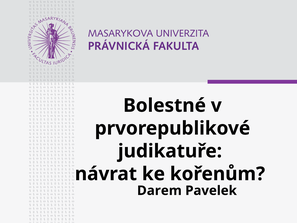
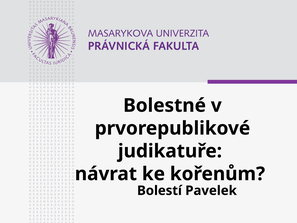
Darem: Darem -> Bolestí (159, 190)
